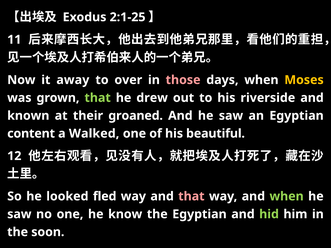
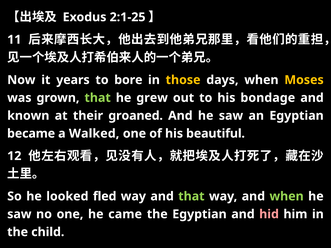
away: away -> years (73, 80)
over: over -> bore (128, 80)
those colour: pink -> yellow (183, 80)
drew: drew -> grew (152, 98)
riverside: riverside -> bondage (268, 98)
content: content -> became (31, 134)
that colour: pink -> light green (191, 196)
know: know -> came (125, 214)
hid colour: light green -> pink (269, 214)
soon: soon -> child (48, 232)
